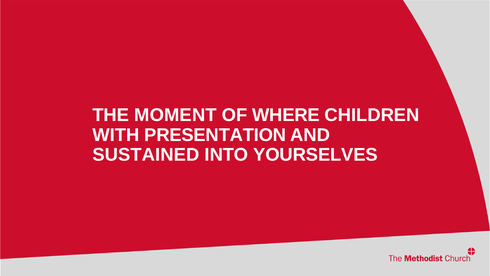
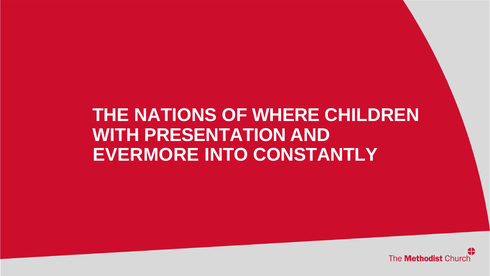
MOMENT: MOMENT -> NATIONS (176, 115)
SUSTAINED: SUSTAINED -> EVERMORE (146, 155)
YOURSELVES: YOURSELVES -> CONSTANTLY (316, 155)
